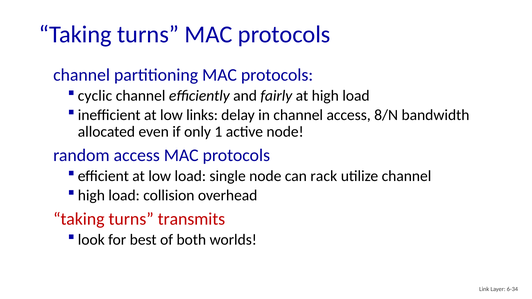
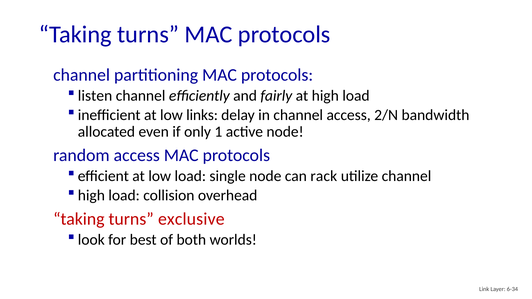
cyclic: cyclic -> listen (95, 96)
8/N: 8/N -> 2/N (386, 115)
transmits: transmits -> exclusive (191, 219)
